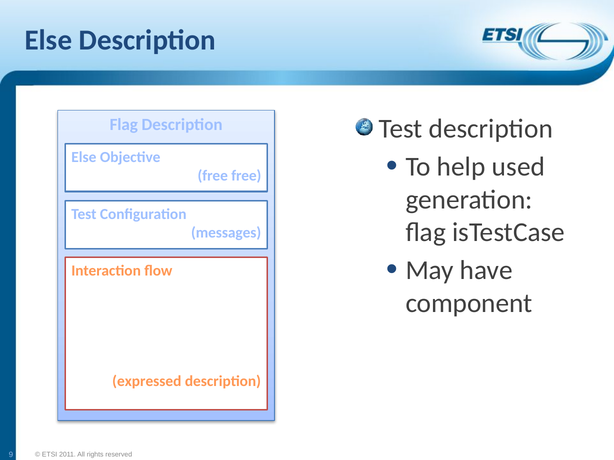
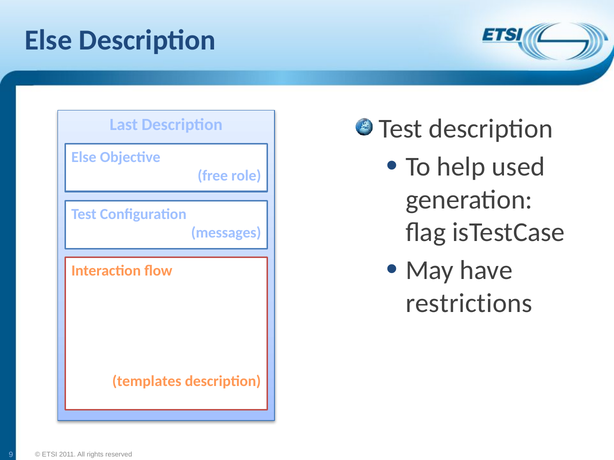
Flag: Flag -> Last (124, 125)
free free: free -> role (246, 176)
component: component -> restrictions (469, 304)
expressed: expressed -> templates (147, 381)
